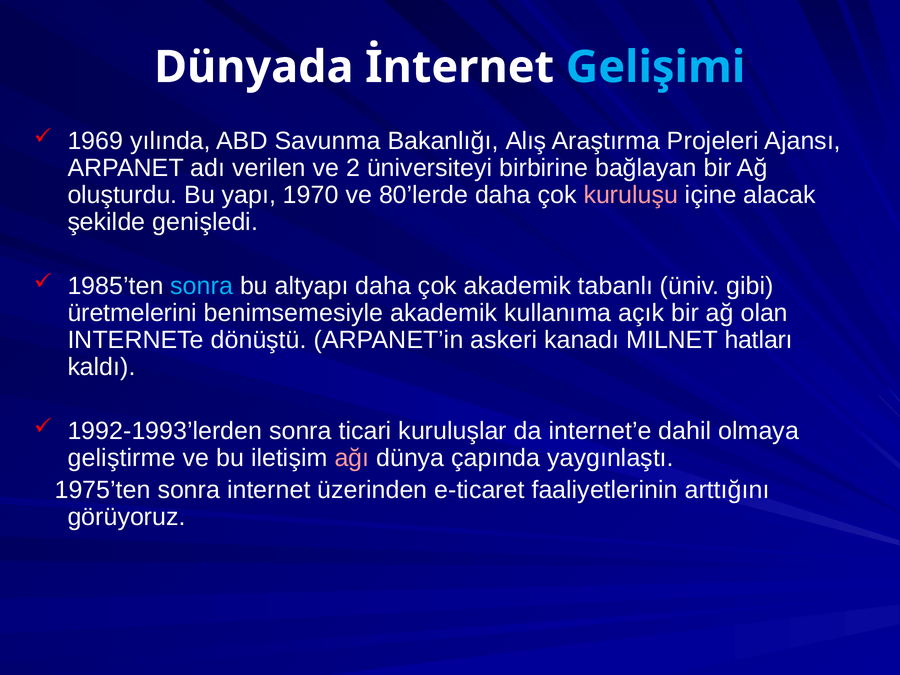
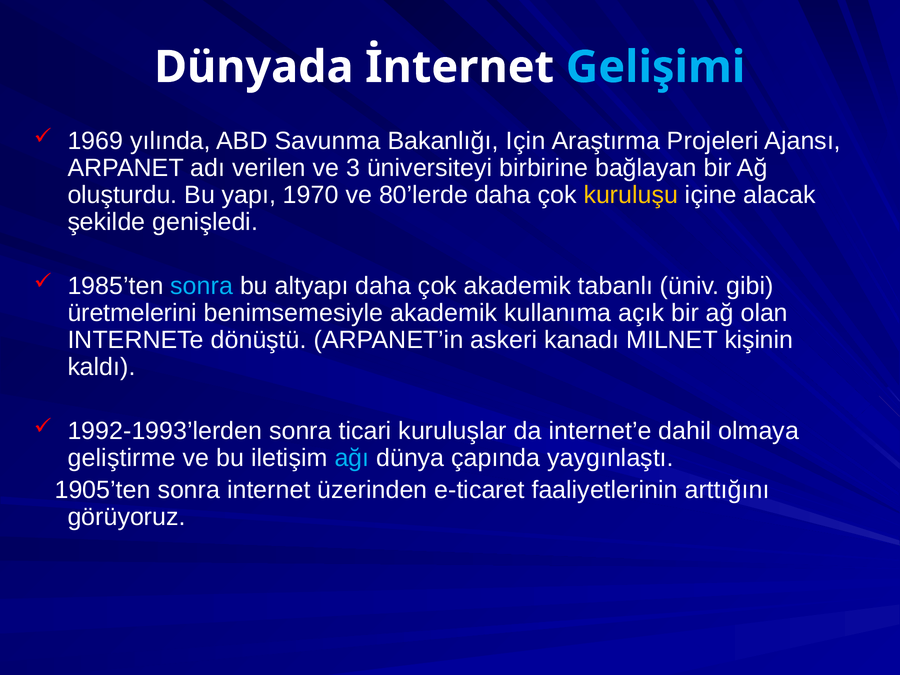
Alış: Alış -> Için (526, 141)
2: 2 -> 3 (353, 168)
kuruluşu colour: pink -> yellow (631, 195)
hatları: hatları -> kişinin (759, 340)
ağı colour: pink -> light blue (352, 458)
1975’ten: 1975’ten -> 1905’ten (103, 490)
